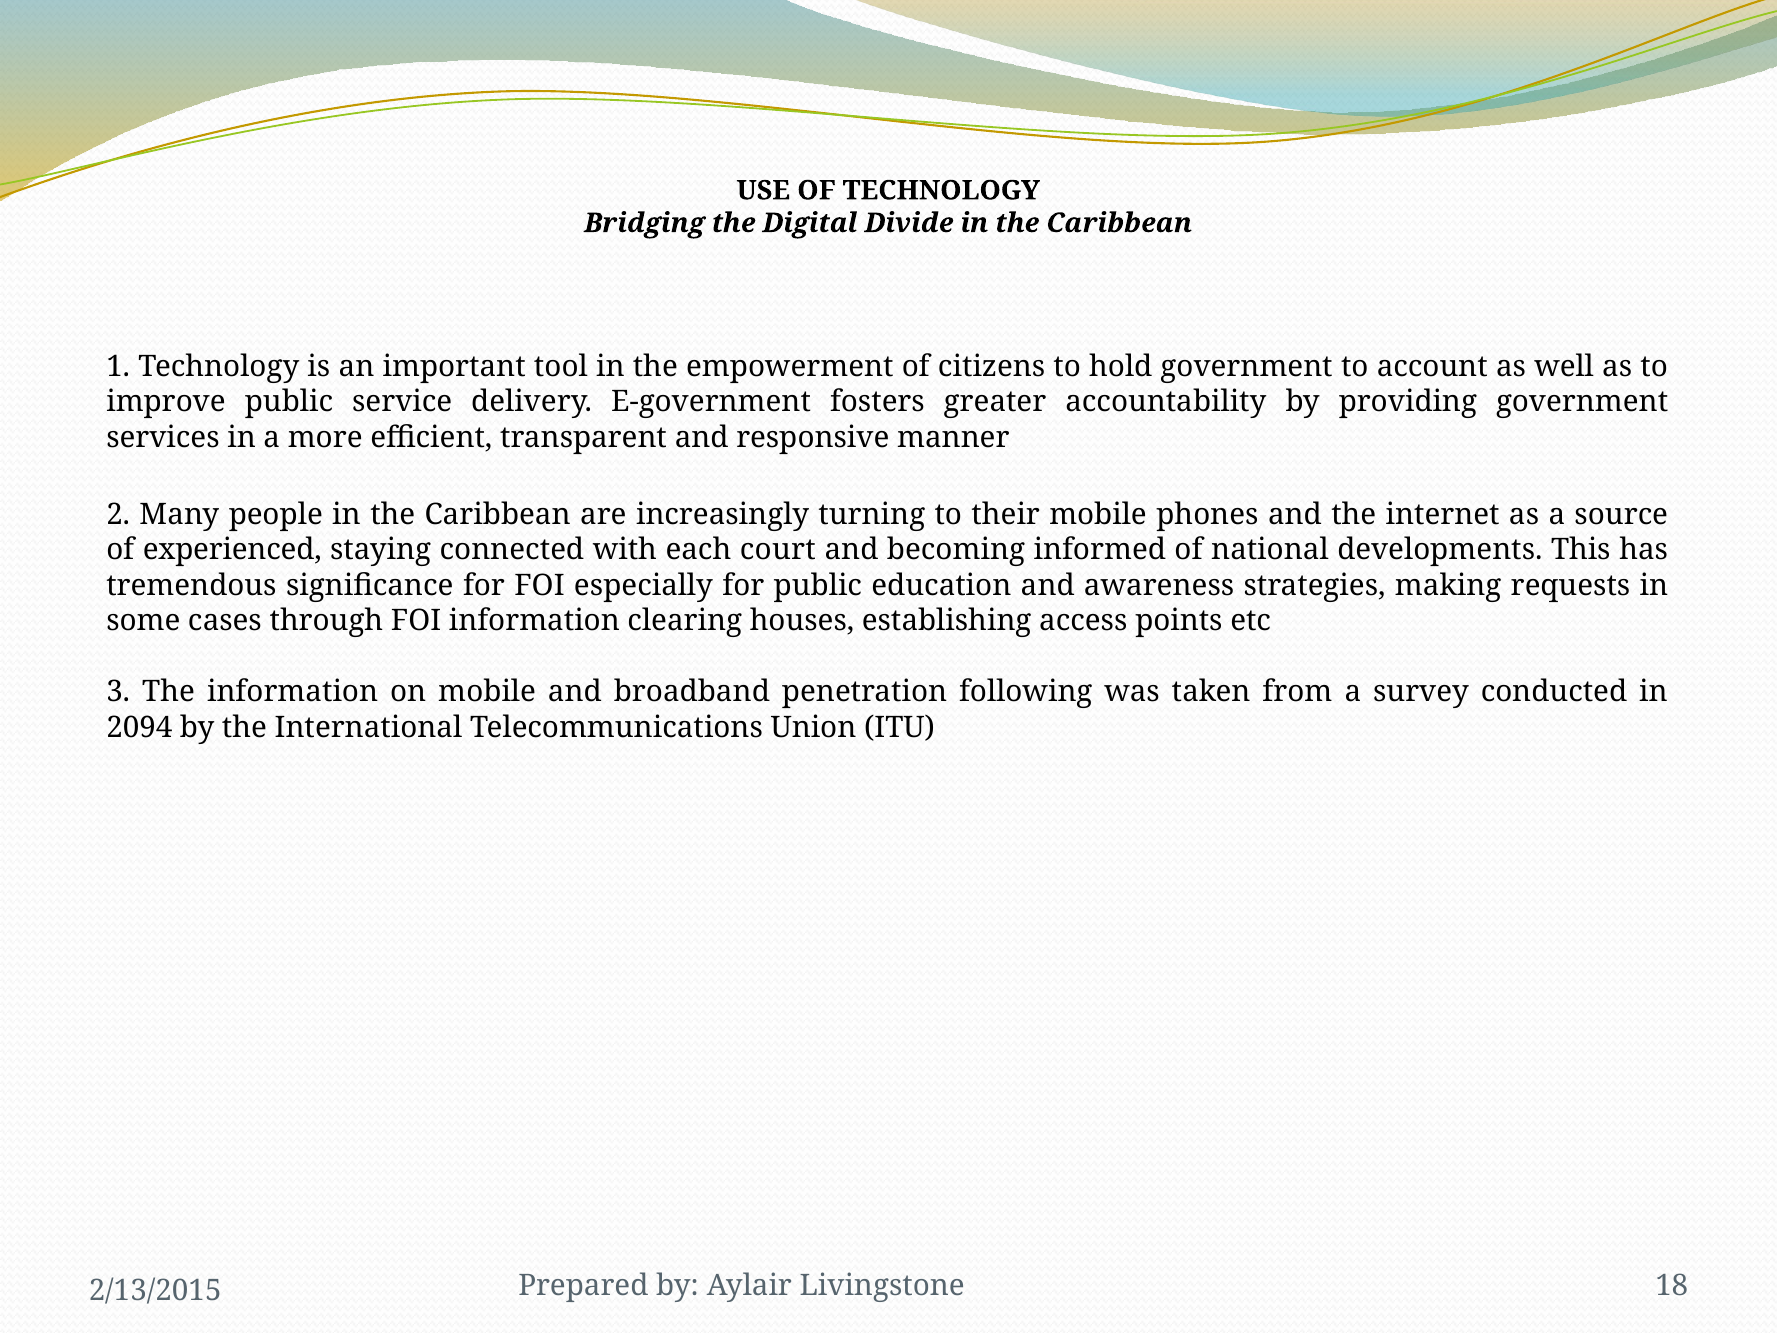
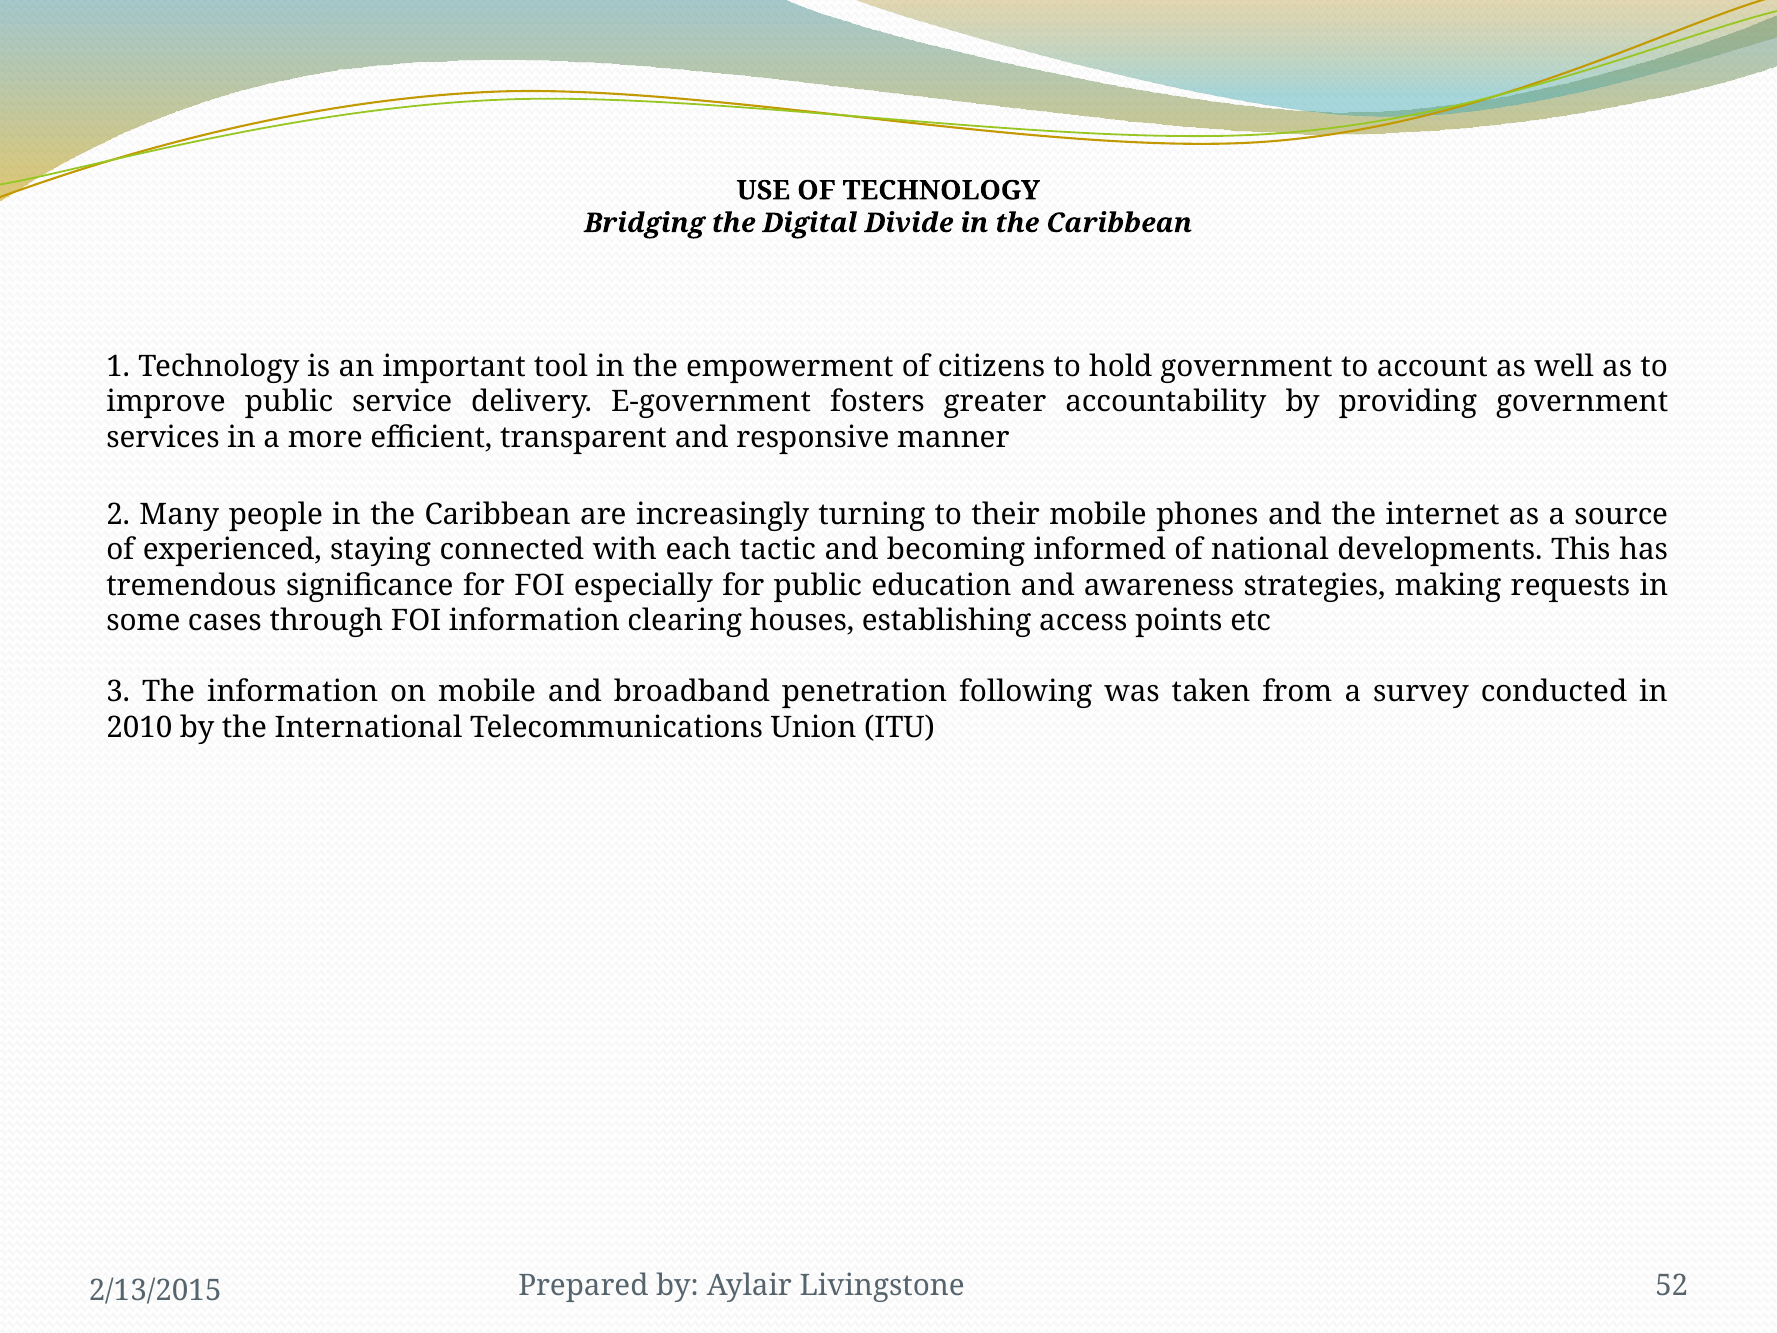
court: court -> tactic (778, 550)
2094: 2094 -> 2010 (139, 728)
18: 18 -> 52 (1672, 1286)
